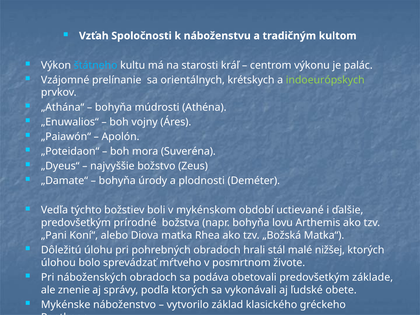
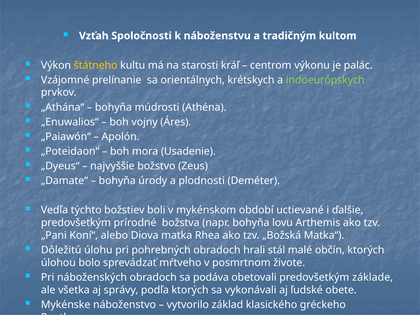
štátneho colour: light blue -> yellow (96, 65)
Suveréna: Suveréna -> Usadenie (188, 151)
nižšej: nižšej -> občín (330, 250)
znenie: znenie -> všetka (74, 290)
